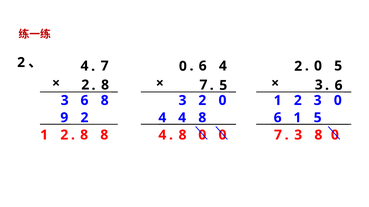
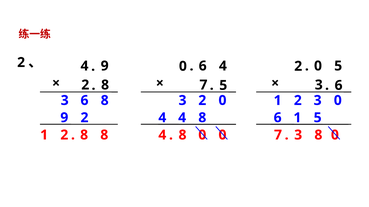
4 7: 7 -> 9 (105, 66)
